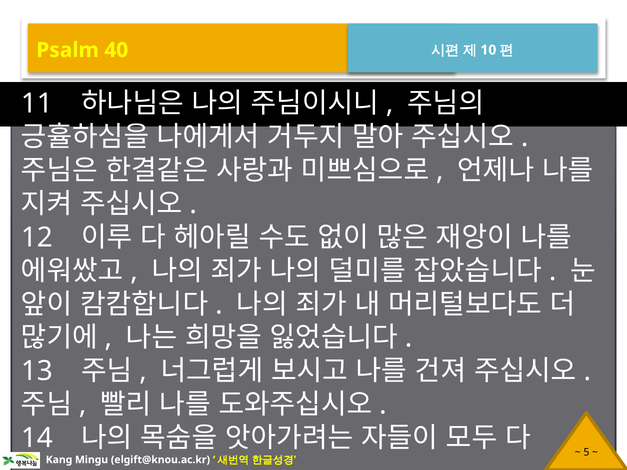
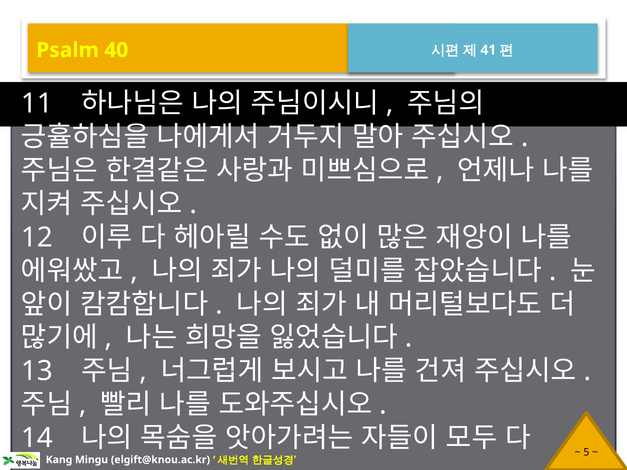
10: 10 -> 41 (488, 50)
